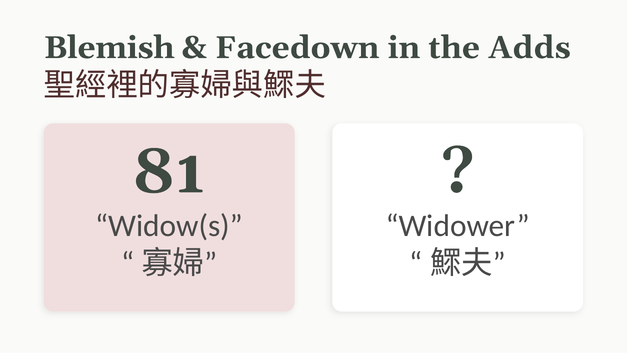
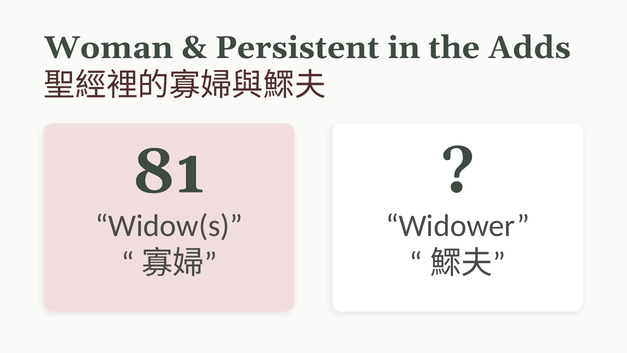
Blemish: Blemish -> Woman (109, 48)
Facedown: Facedown -> Persistent (297, 48)
